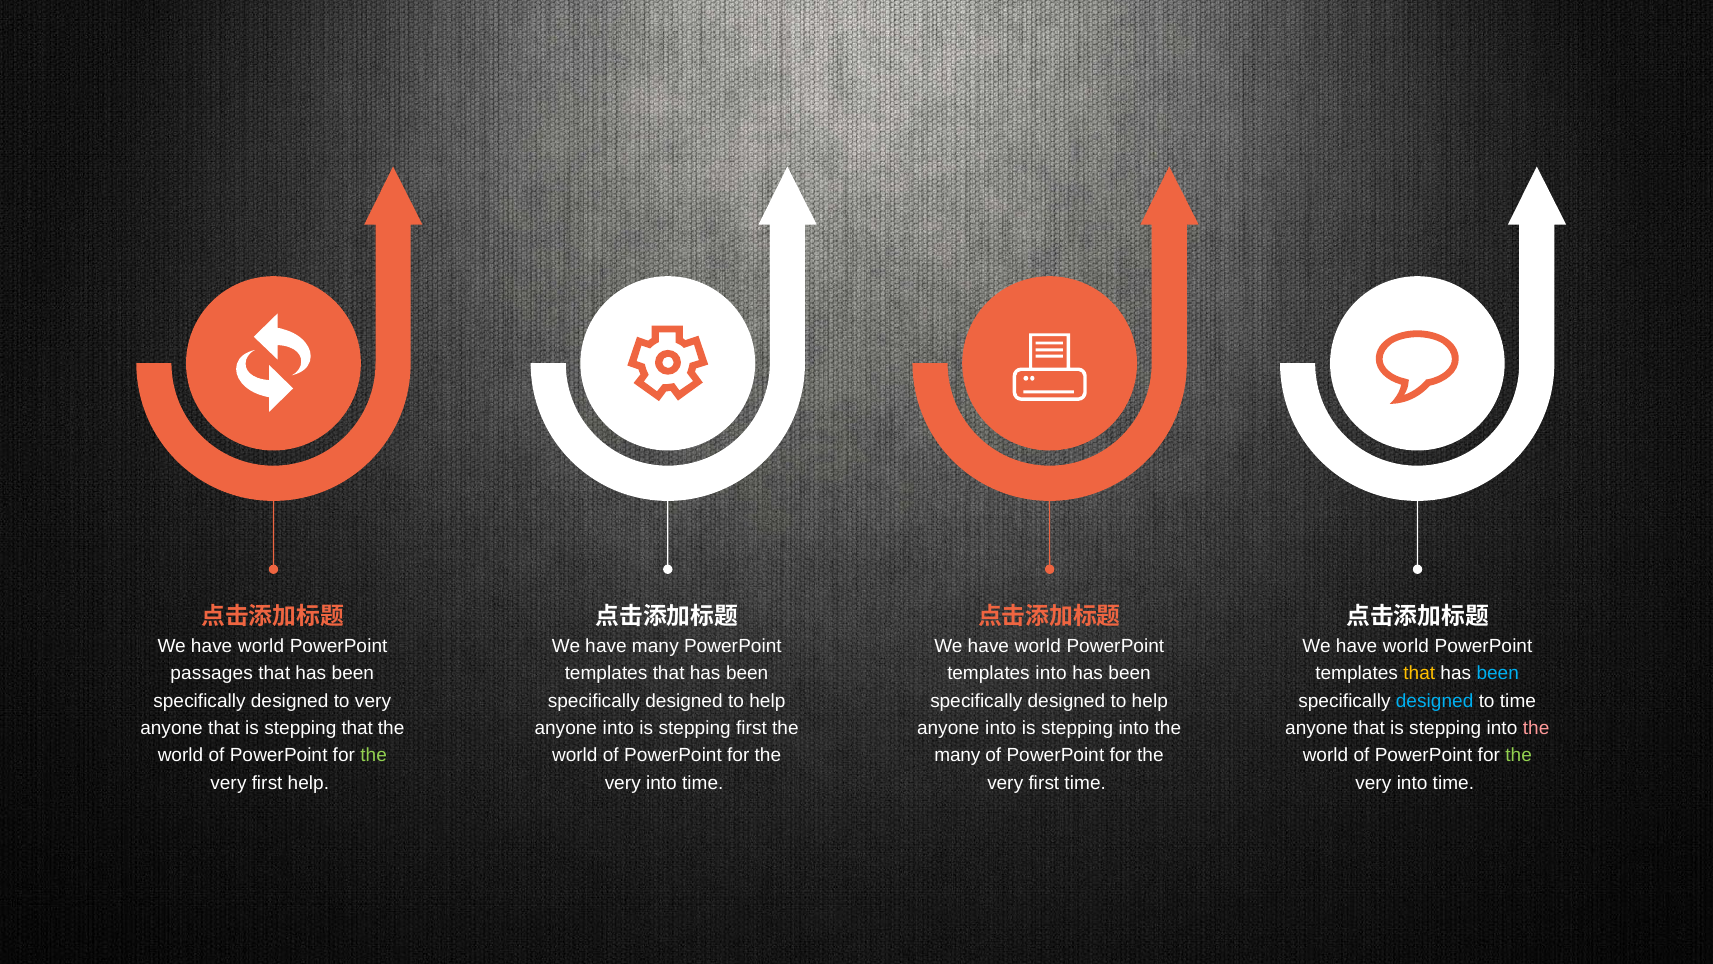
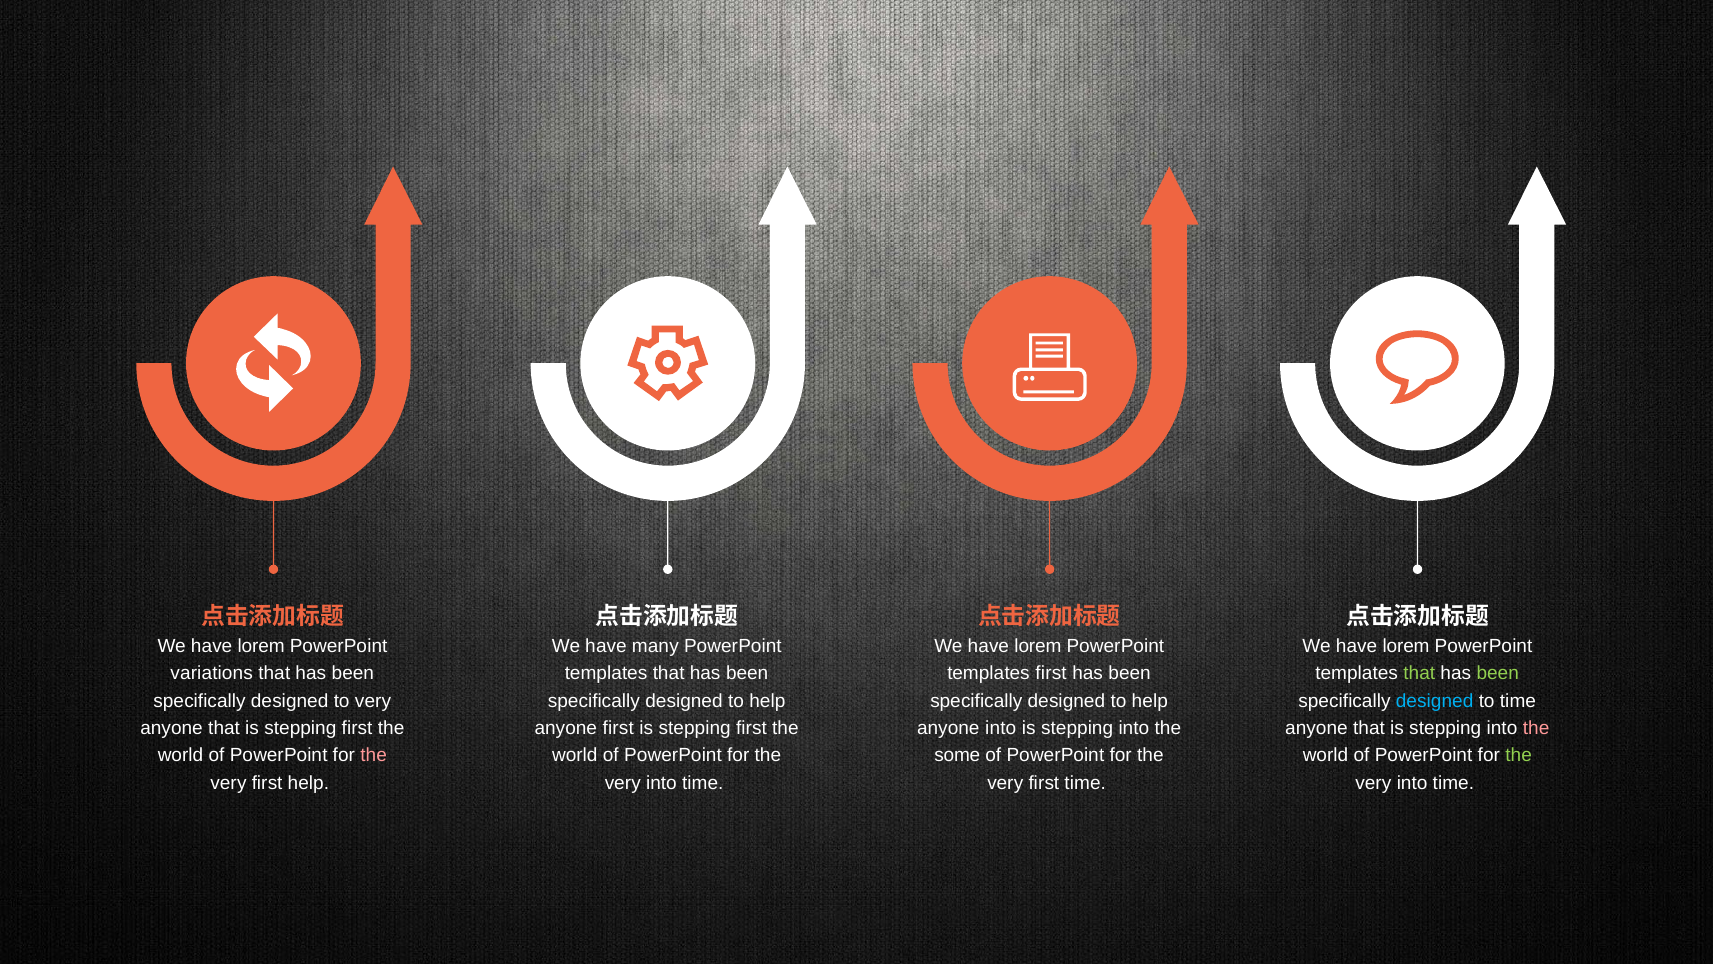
world: world -> lorem (261, 646)
world: world -> lorem (1038, 646)
world: world -> lorem (1406, 646)
passages: passages -> variations (212, 673)
templates into: into -> first (1051, 673)
that colour: yellow -> light green (1419, 673)
been colour: light blue -> light green (1498, 673)
that is stepping that: that -> first (357, 728)
into: into -> first (618, 728)
the colour: light green -> pink (374, 755)
many: many -> some (957, 755)
